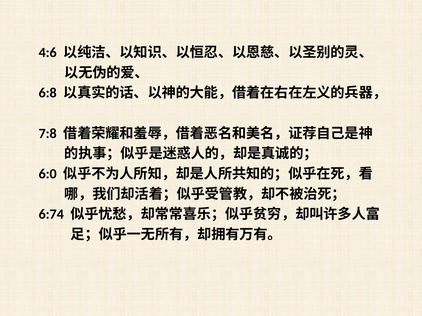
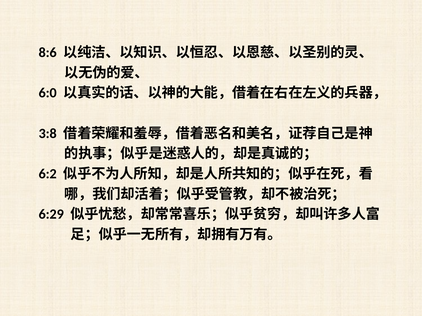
4:6: 4:6 -> 8:6 (48, 53)
6:8: 6:8 -> 6:0 (48, 93)
7:8: 7:8 -> 3:8 (48, 134)
6:0: 6:0 -> 6:2 (48, 174)
6:74: 6:74 -> 6:29 (51, 215)
